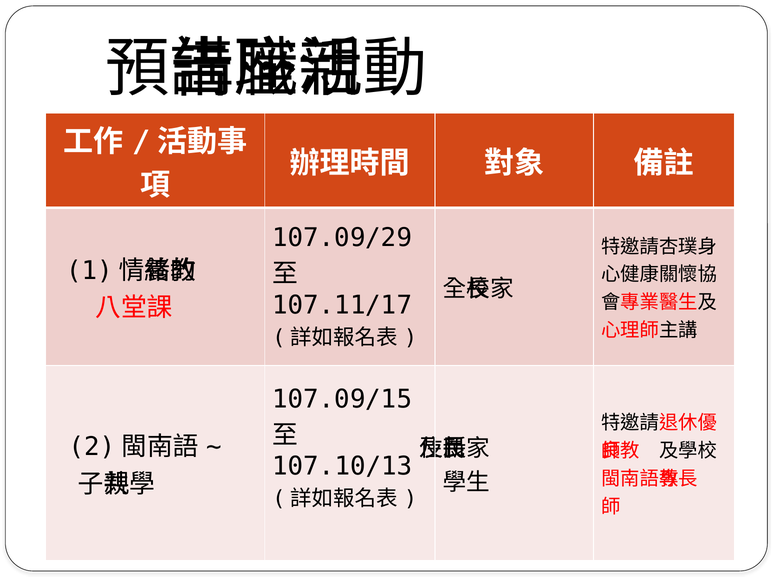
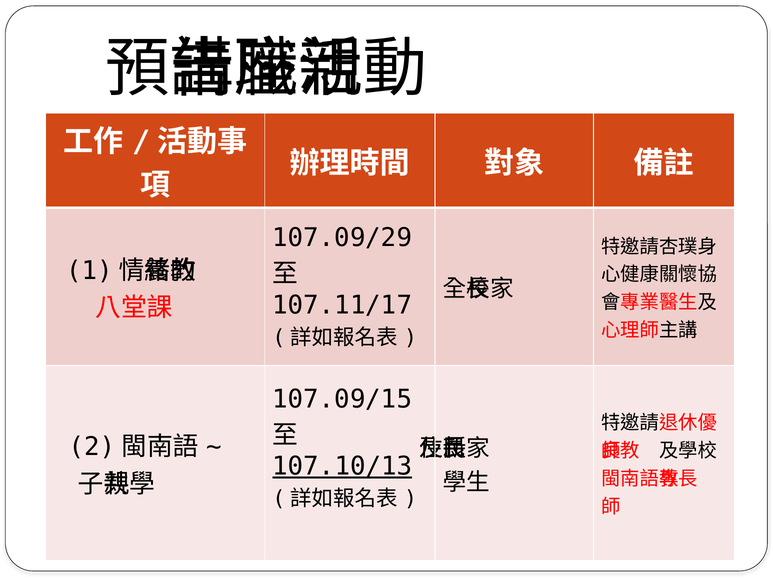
107.10/13 underline: none -> present (342, 467)
